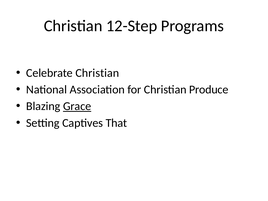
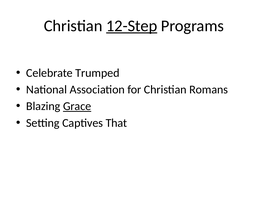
12-Step underline: none -> present (132, 26)
Celebrate Christian: Christian -> Trumped (97, 73)
Produce: Produce -> Romans (209, 90)
